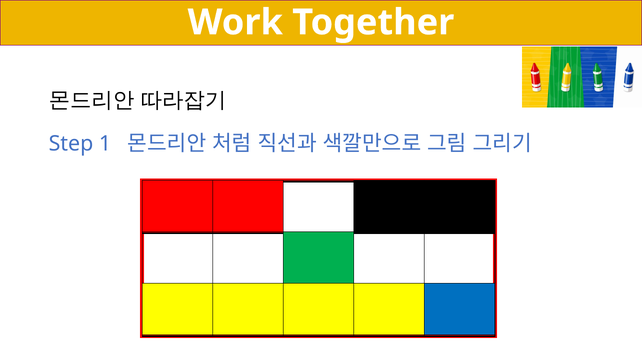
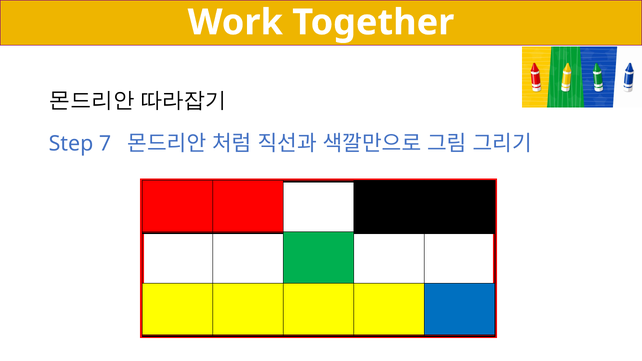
1: 1 -> 7 (105, 144)
